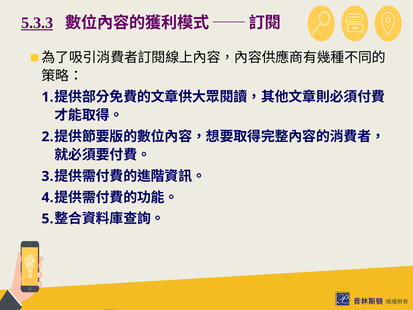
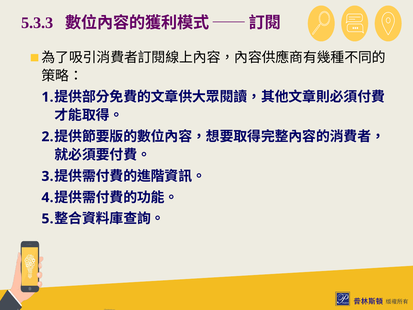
5.3.3 underline: present -> none (37, 23)
